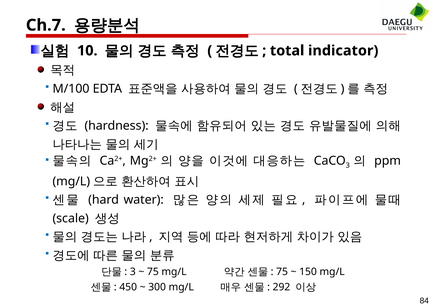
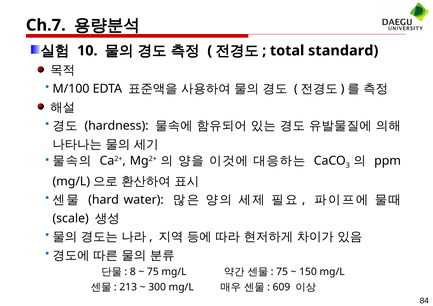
indicator: indicator -> standard (343, 51)
3: 3 -> 8 (133, 272)
450: 450 -> 213 (128, 287)
292: 292 -> 609 (281, 287)
